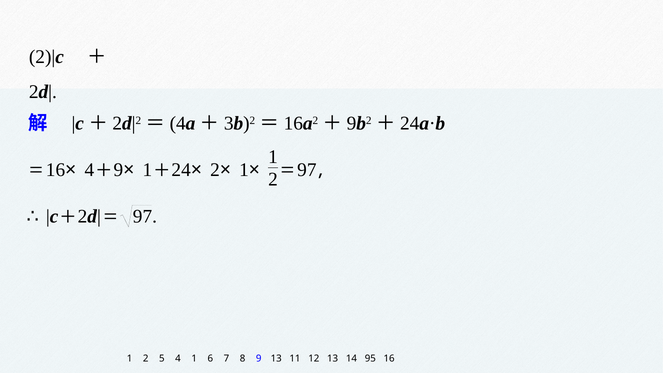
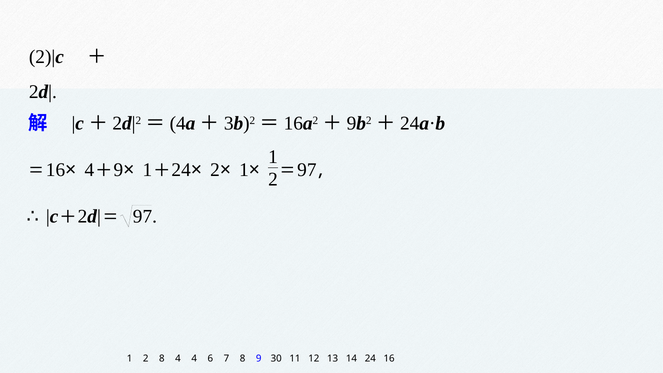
2 5: 5 -> 8 (162, 358)
4 1: 1 -> 4 (194, 358)
9 13: 13 -> 30 (276, 358)
14 95: 95 -> 24 (370, 358)
